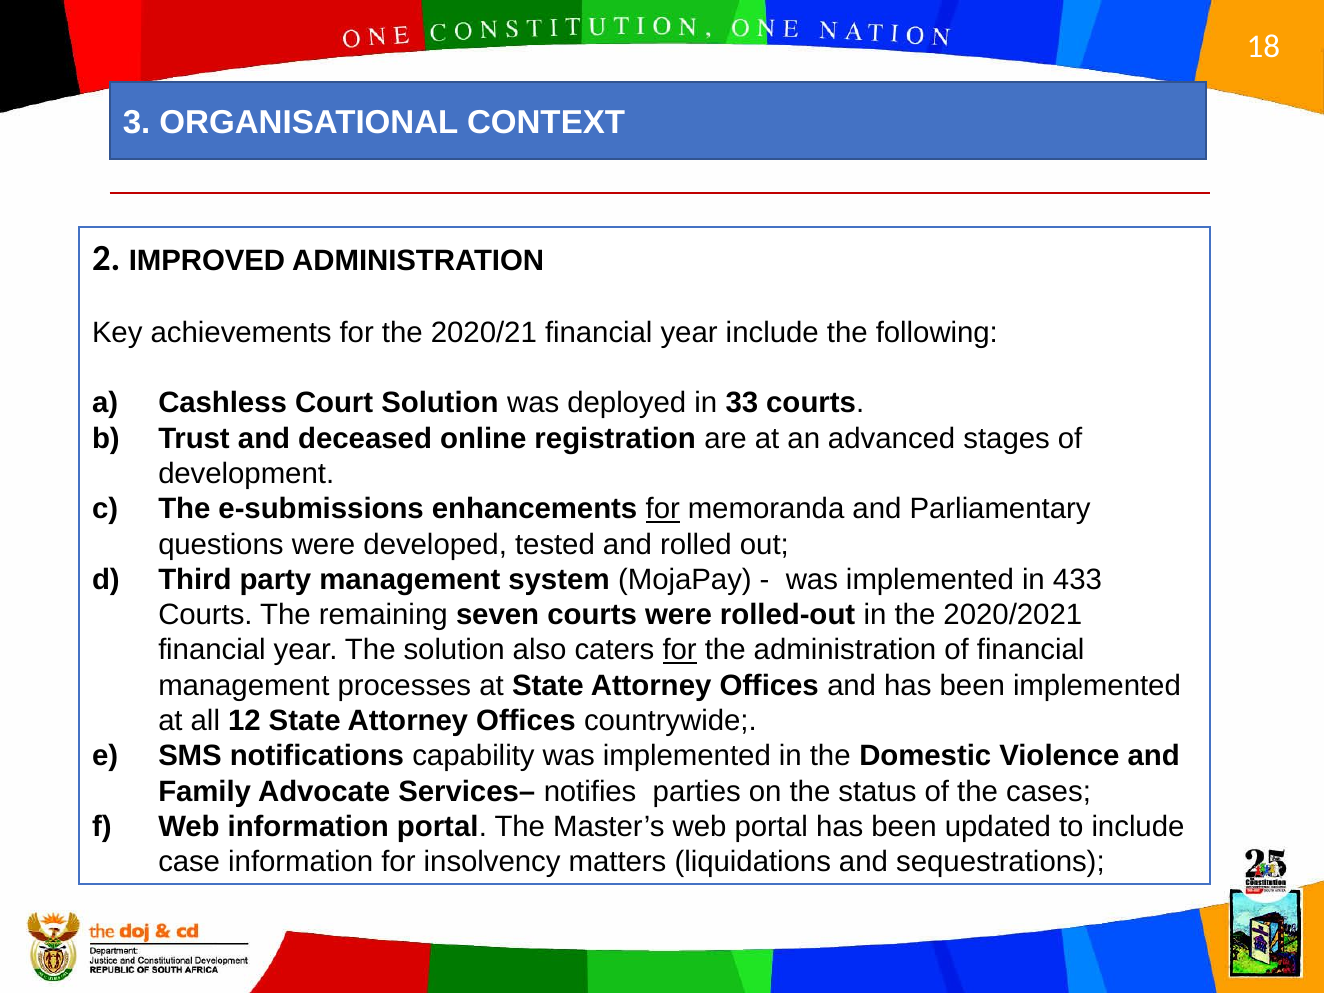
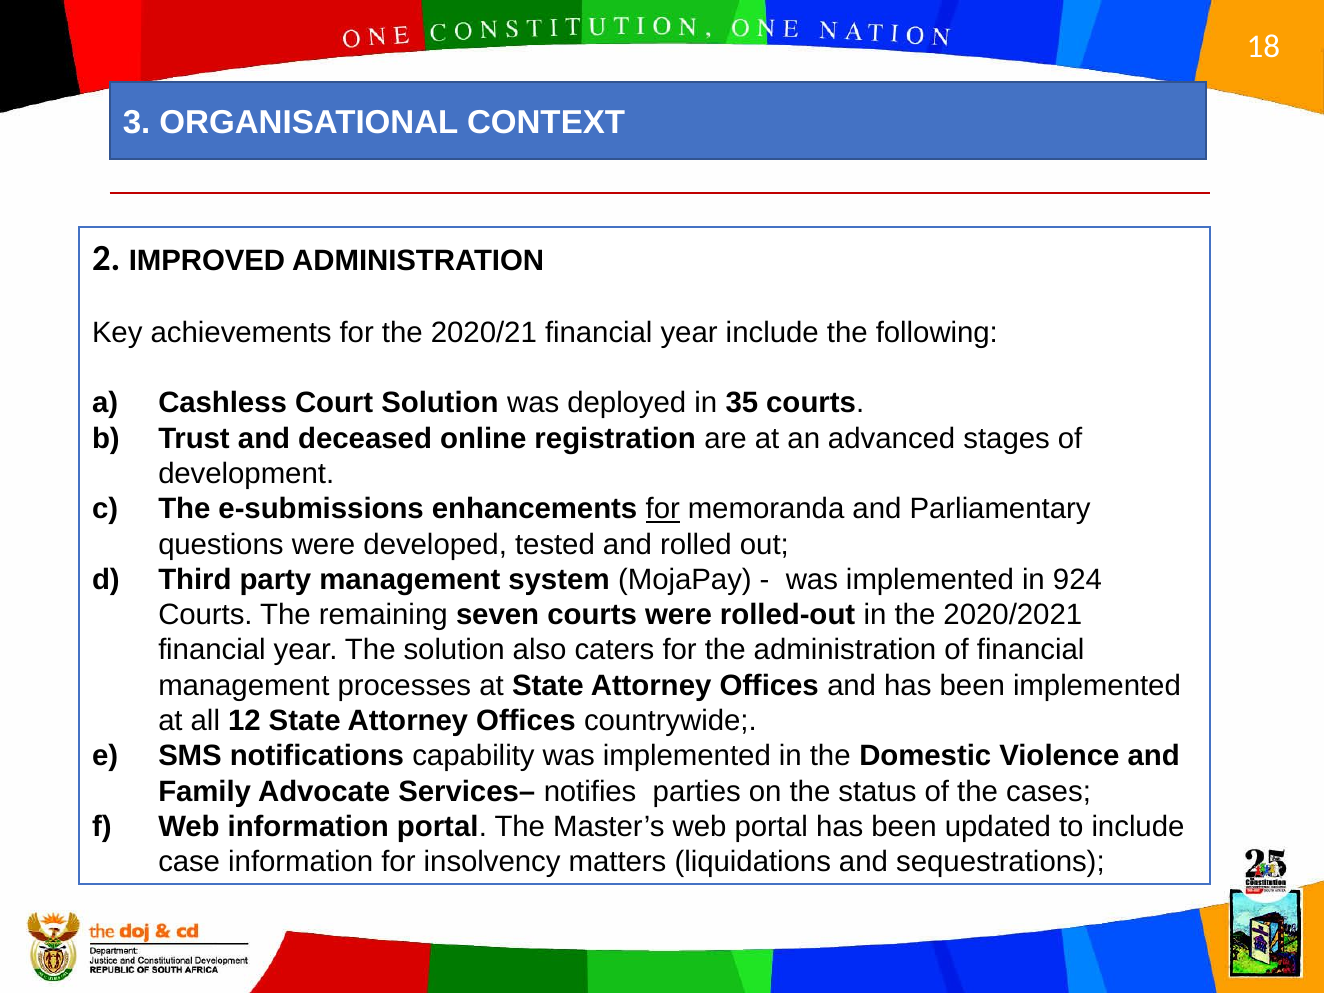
33: 33 -> 35 (742, 403)
433: 433 -> 924 (1077, 580)
for underline: present -> none (680, 650)
